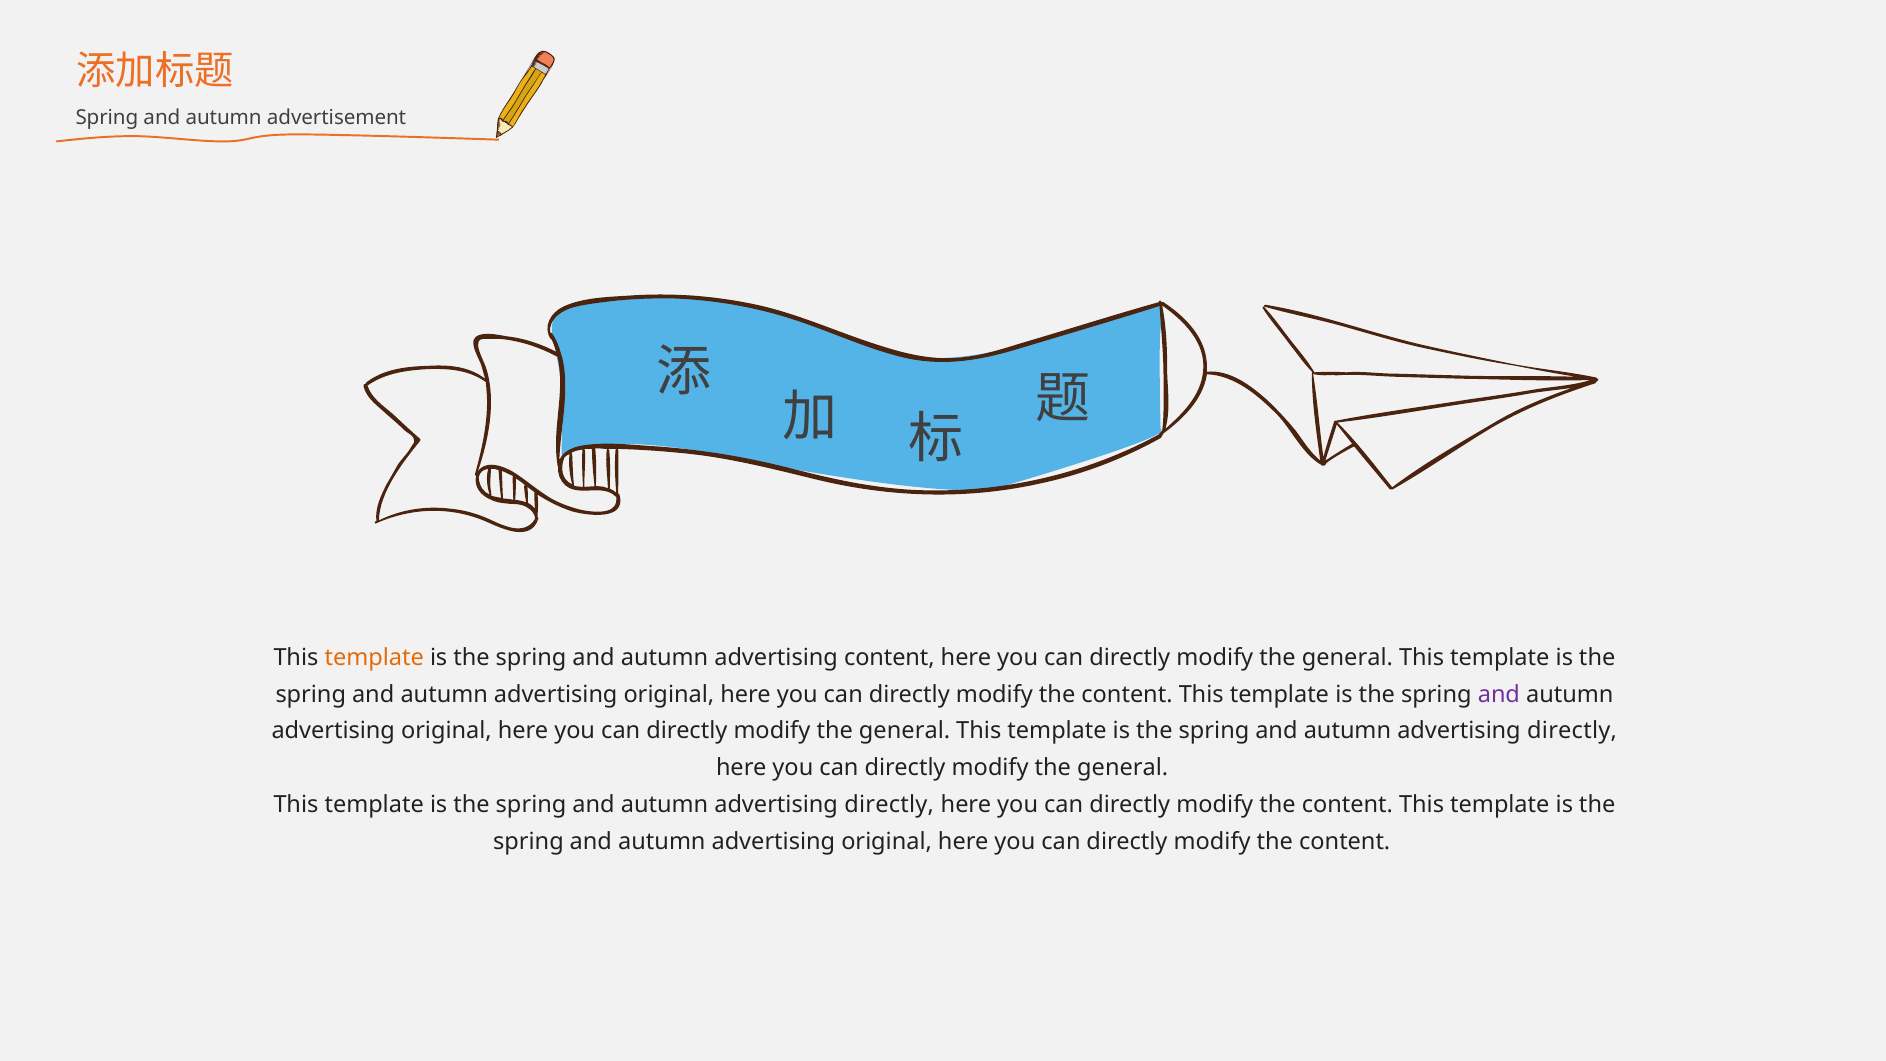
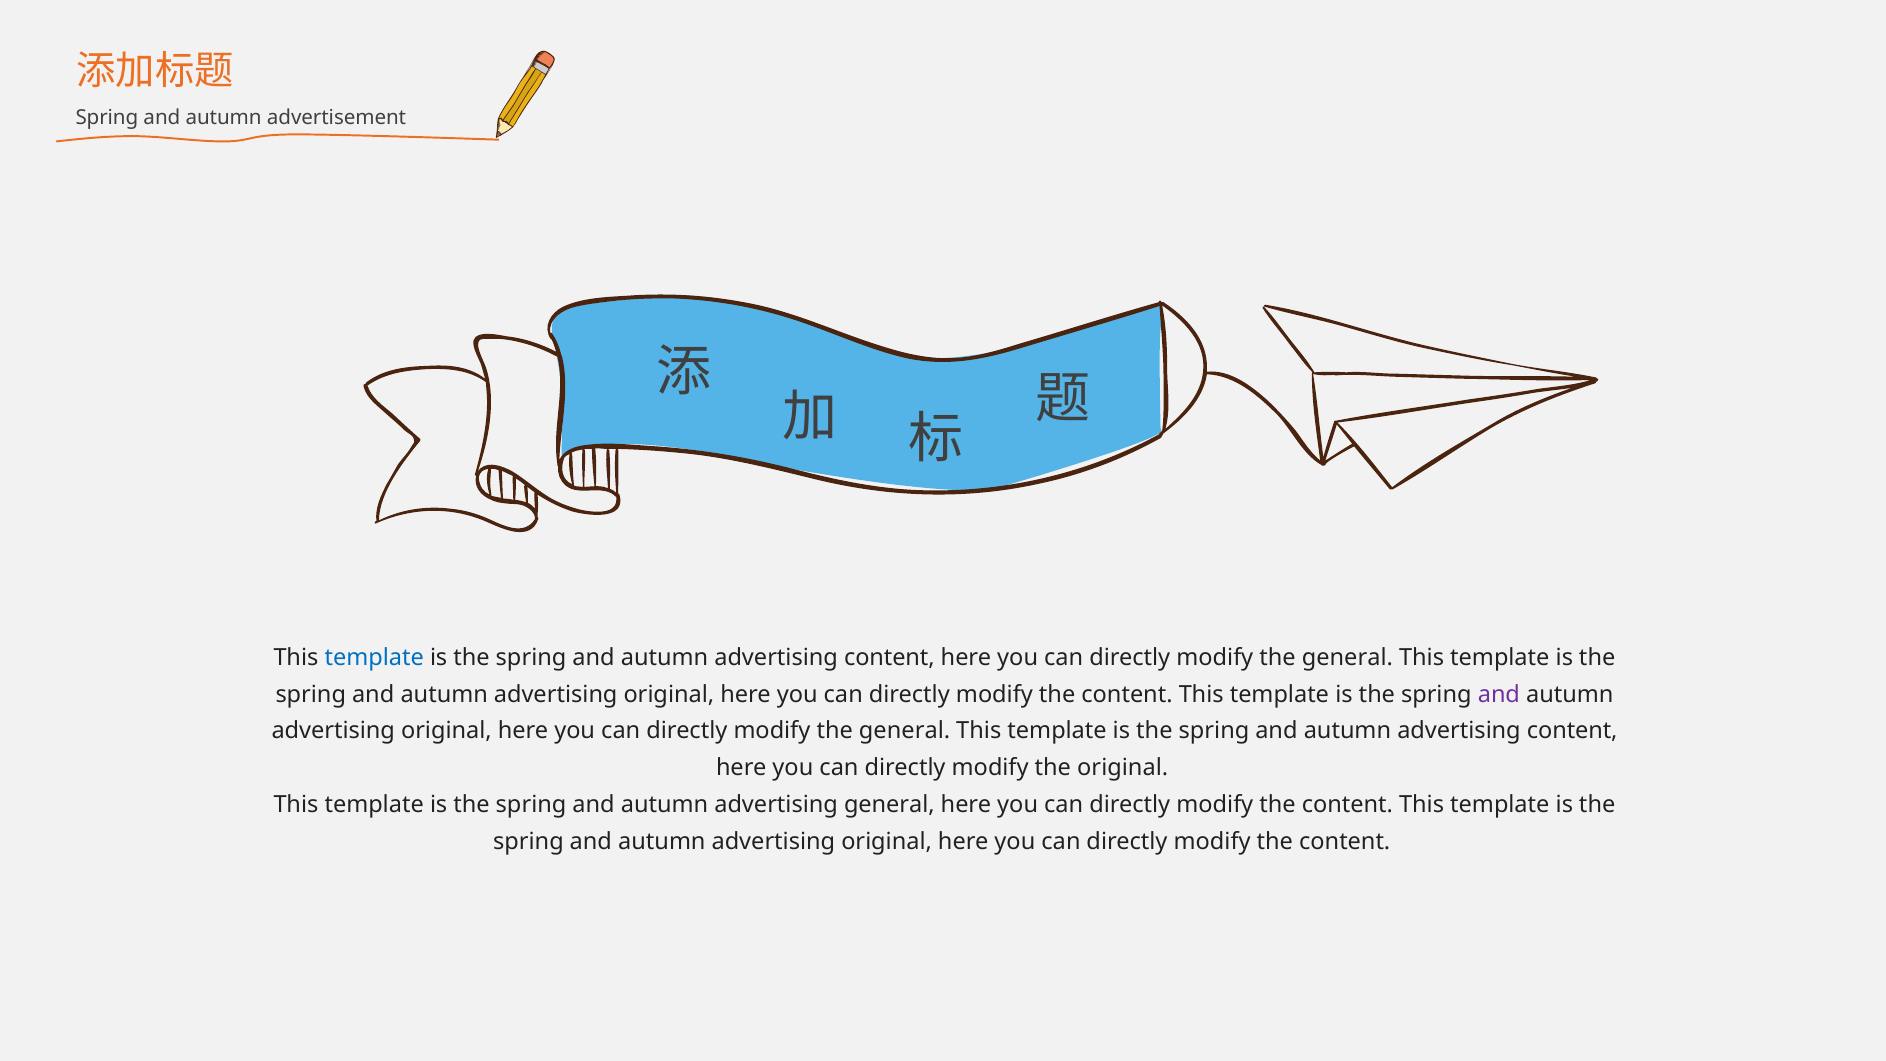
template colour: orange -> blue (374, 657)
directly: directly -> content (1572, 731)
general: general -> original (1123, 768)
directly: directly -> general (889, 804)
